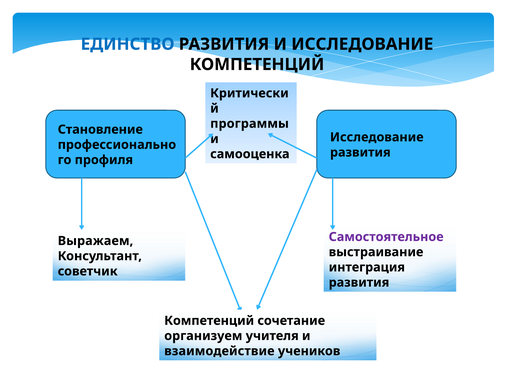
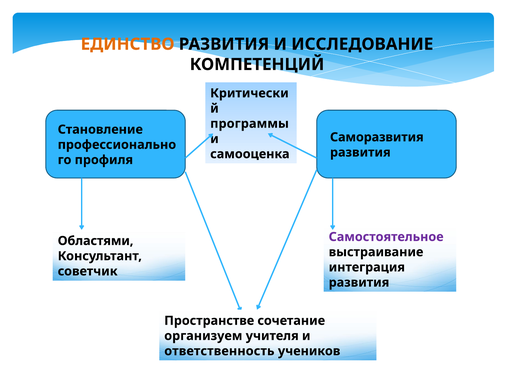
ЕДИНСТВО colour: blue -> orange (128, 44)
Исследование: Исследование -> Саморазвития (377, 137)
Выражаем: Выражаем -> Областями (96, 241)
Компетенций: Компетенций -> Пространстве (209, 320)
взаимодействие: взаимодействие -> ответственность (219, 351)
